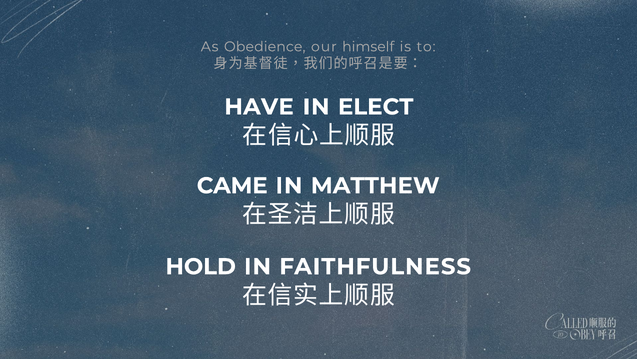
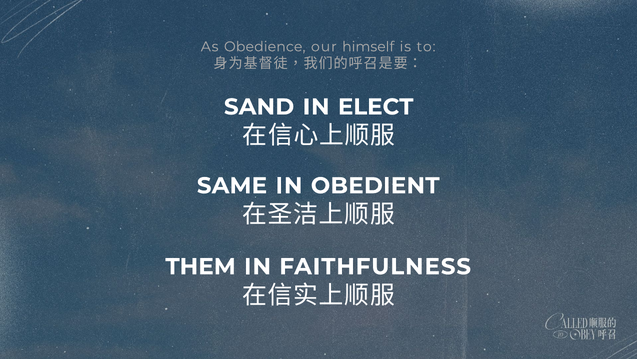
HAVE: HAVE -> SAND (259, 107)
CAME: CAME -> SAME (232, 185)
MATTHEW: MATTHEW -> OBEDIENT (375, 185)
HOLD: HOLD -> THEM (201, 266)
